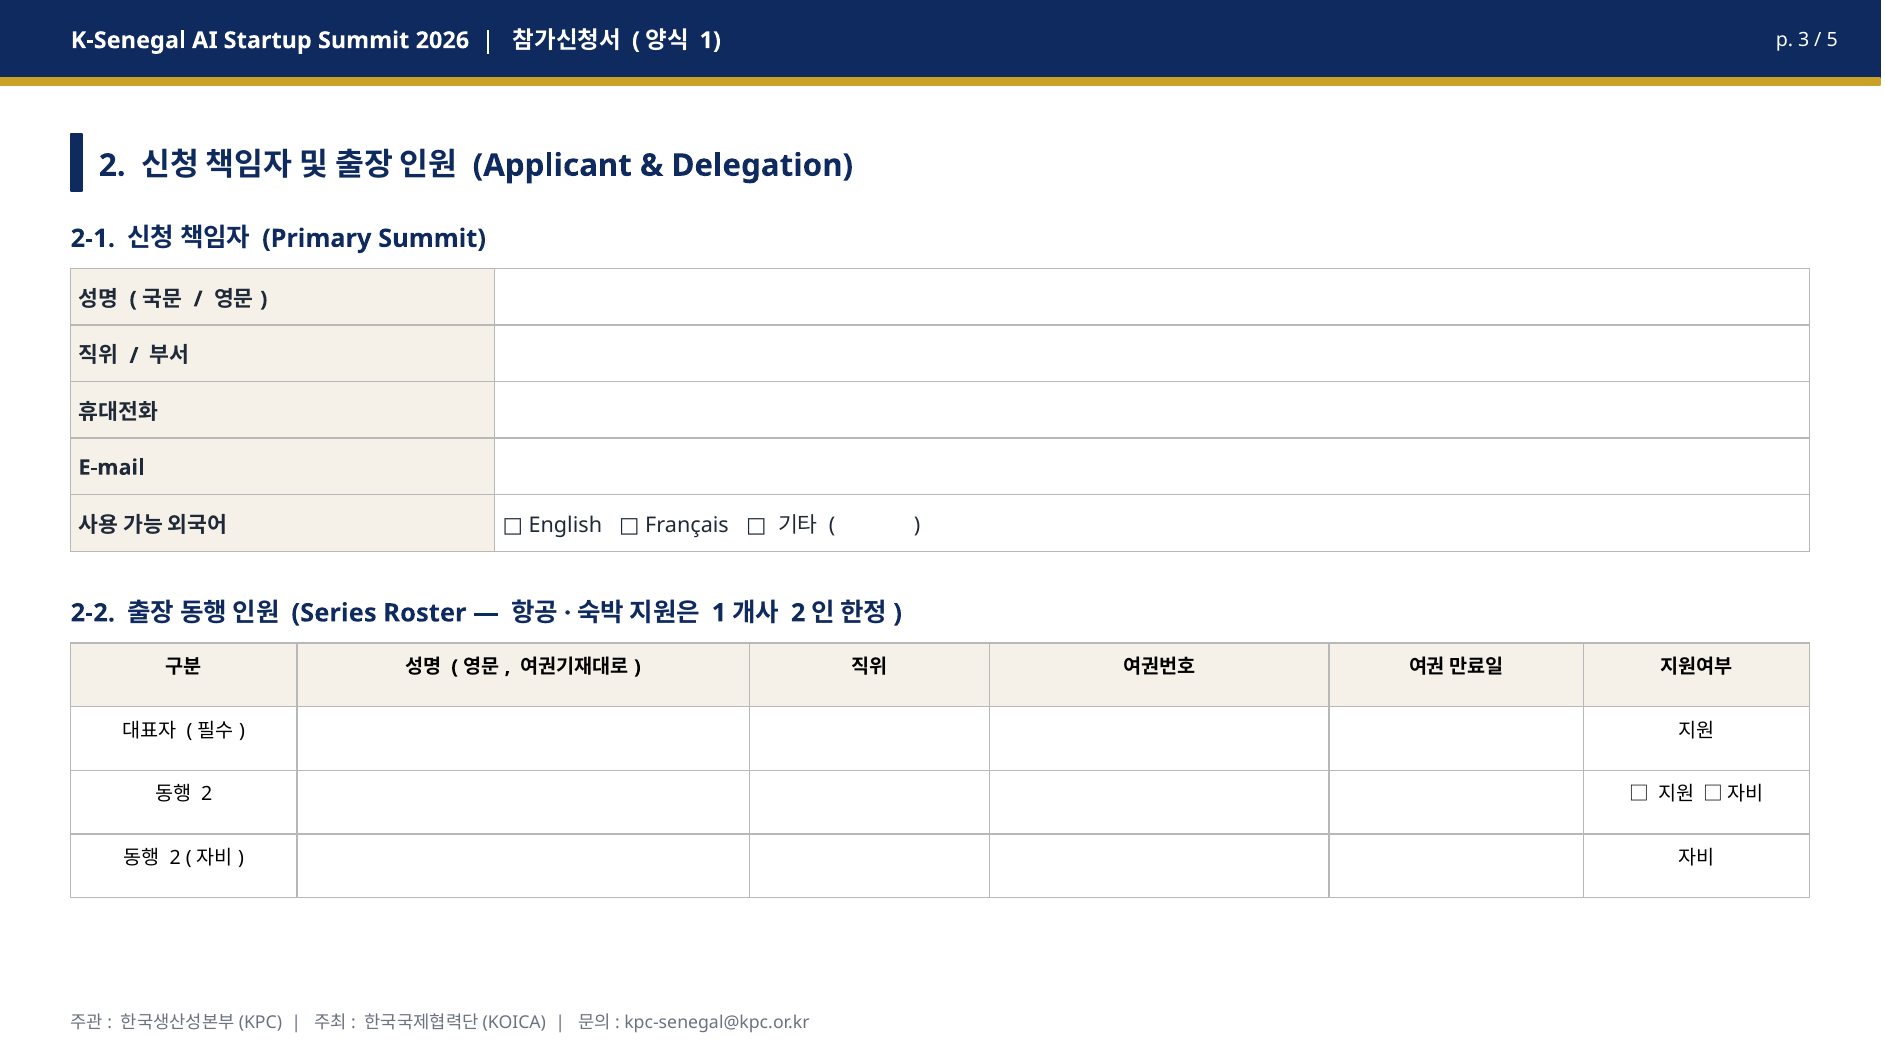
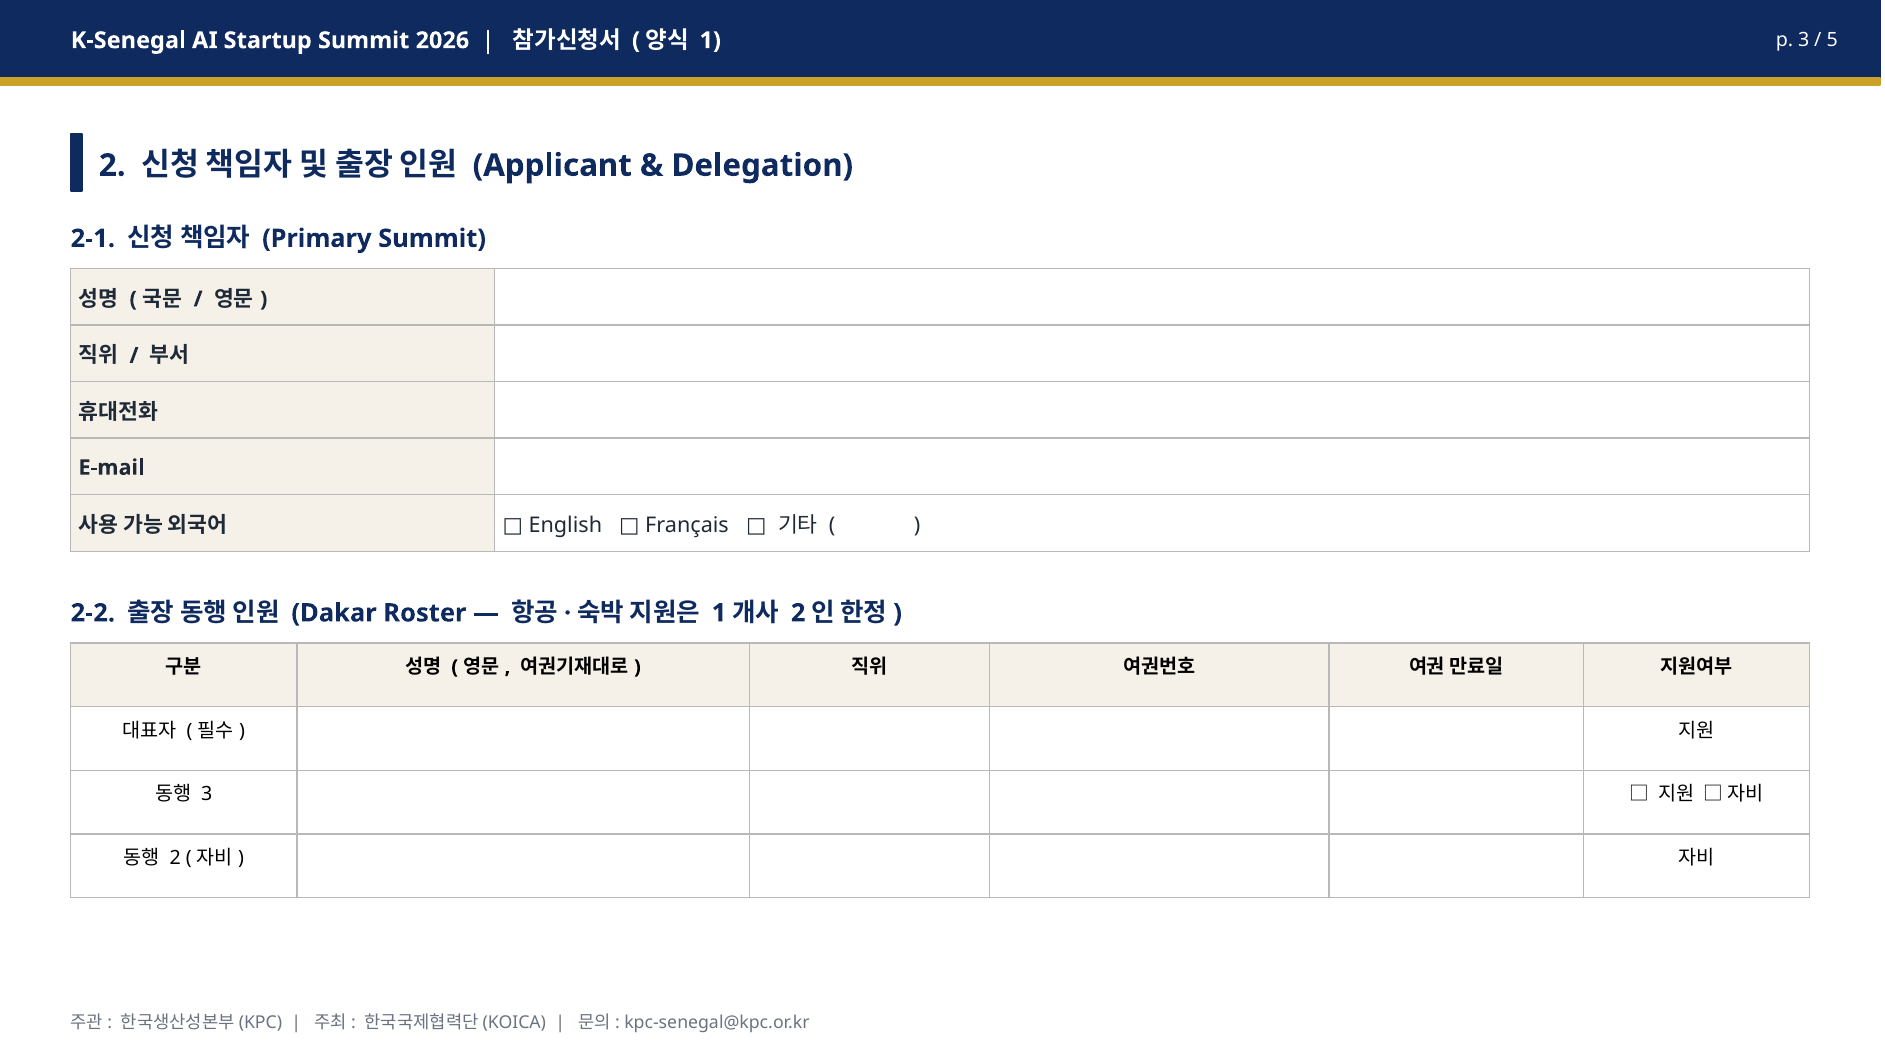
Series: Series -> Dakar (334, 613)
2: 2 -> 3 (207, 794)
